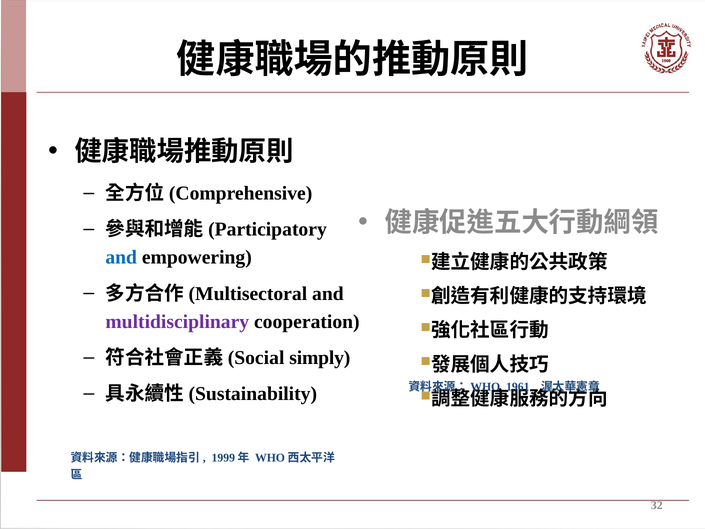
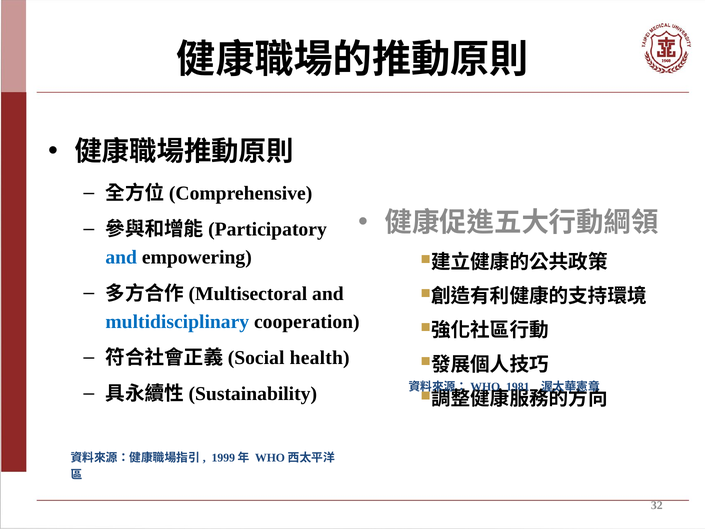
multidisciplinary colour: purple -> blue (177, 322)
simply: simply -> health (320, 358)
1961: 1961 -> 1981 (518, 387)
